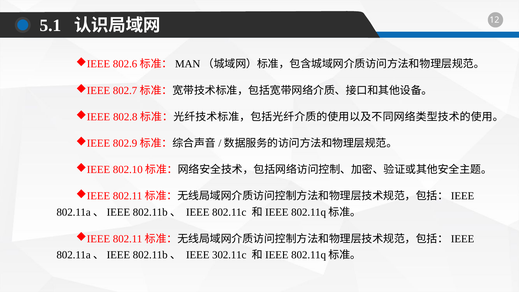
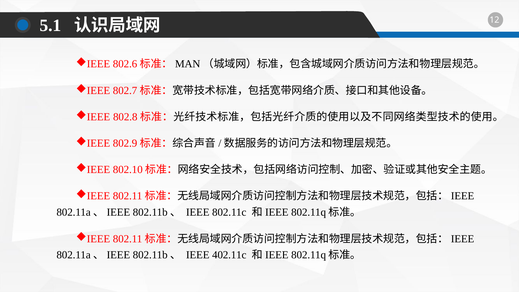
302.11c: 302.11c -> 402.11c (229, 255)
